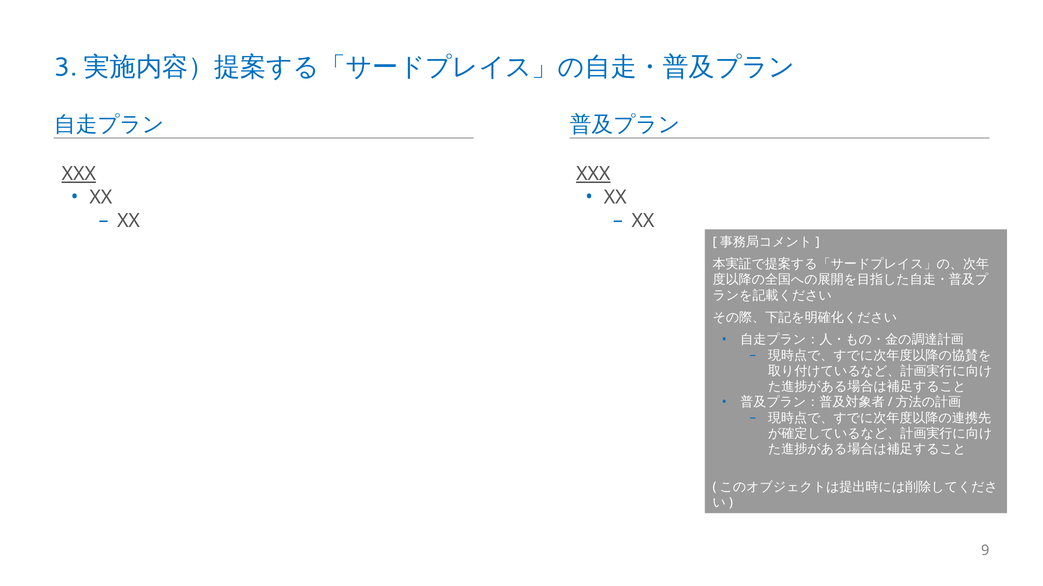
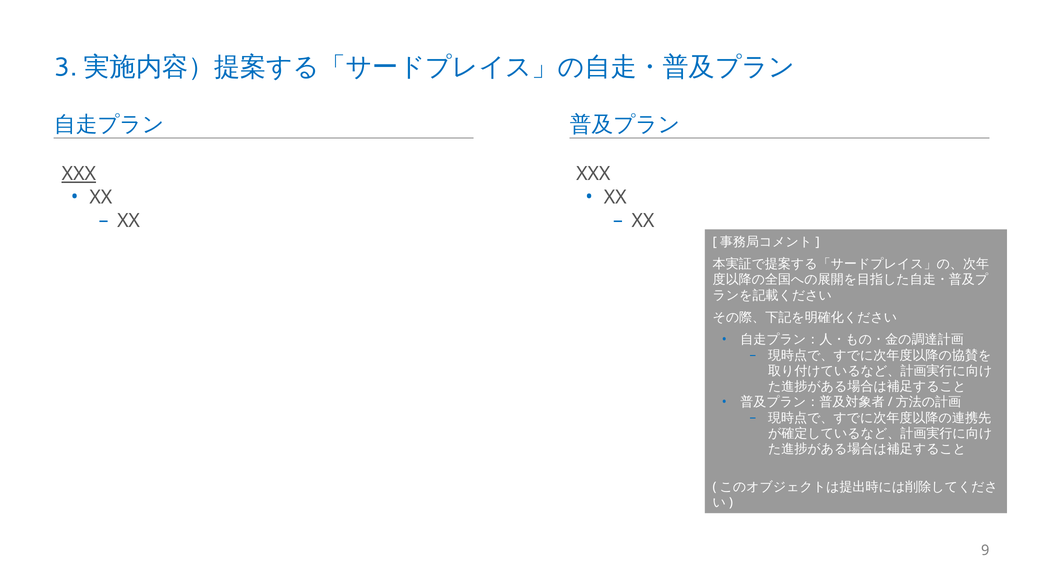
XXX underline: present -> none (593, 174)
